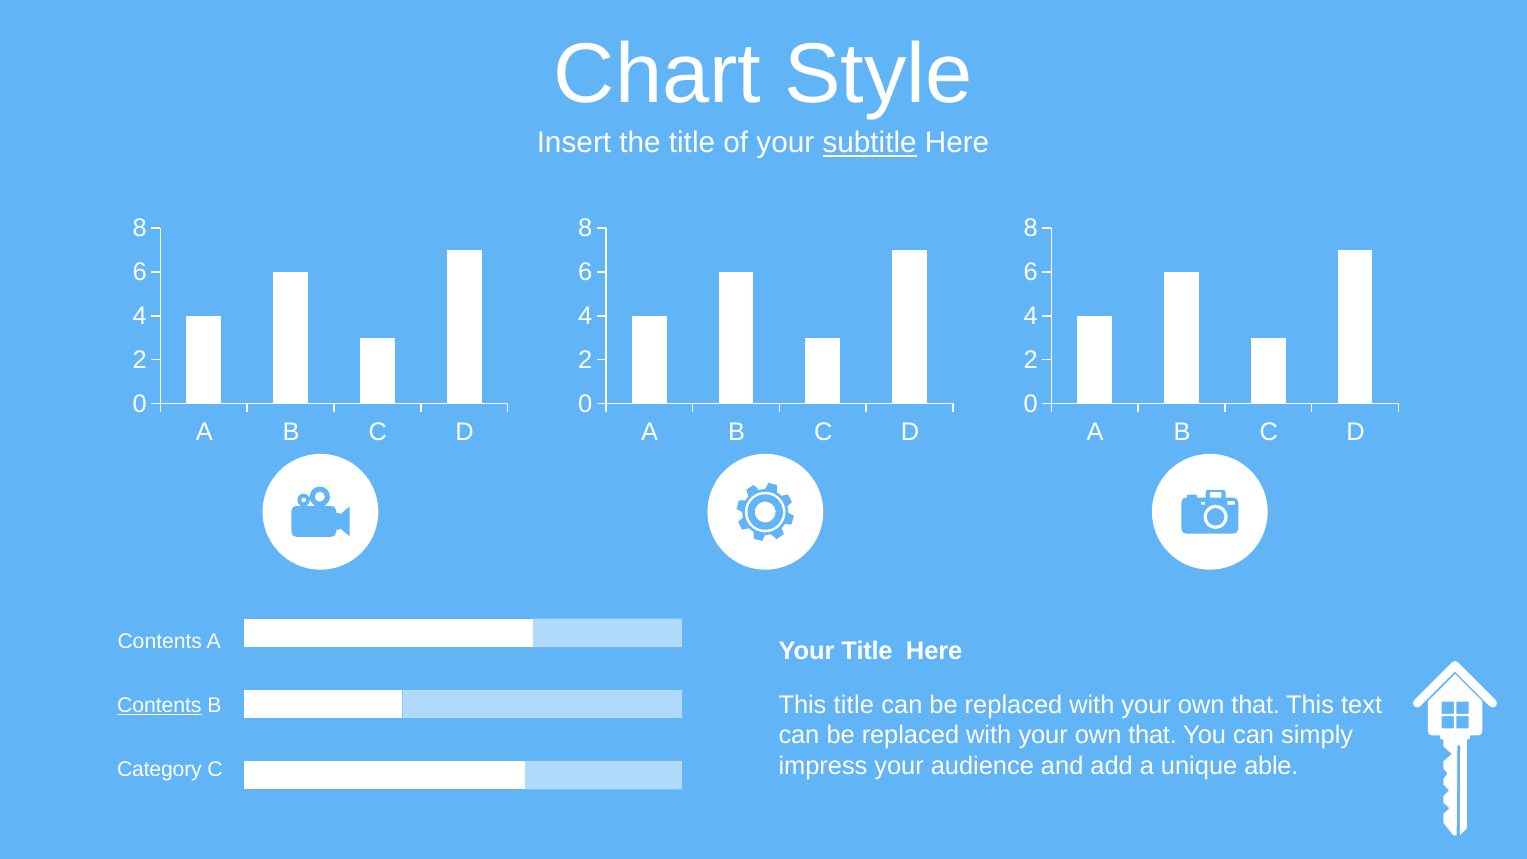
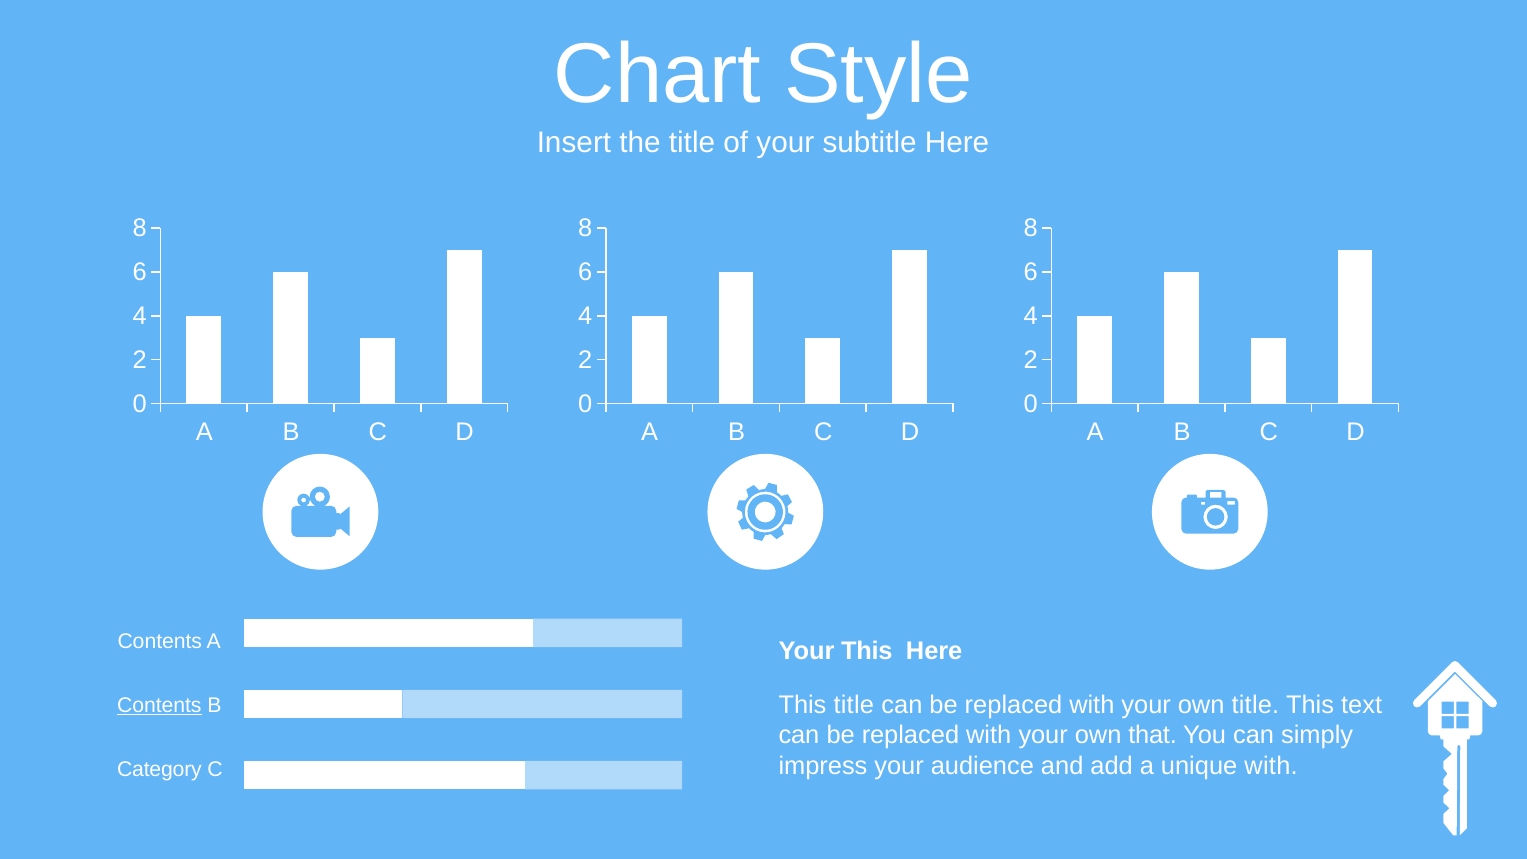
subtitle underline: present -> none (870, 143)
Your Title: Title -> This (867, 651)
that: that -> title (1255, 705)
unique able: able -> with (1271, 766)
